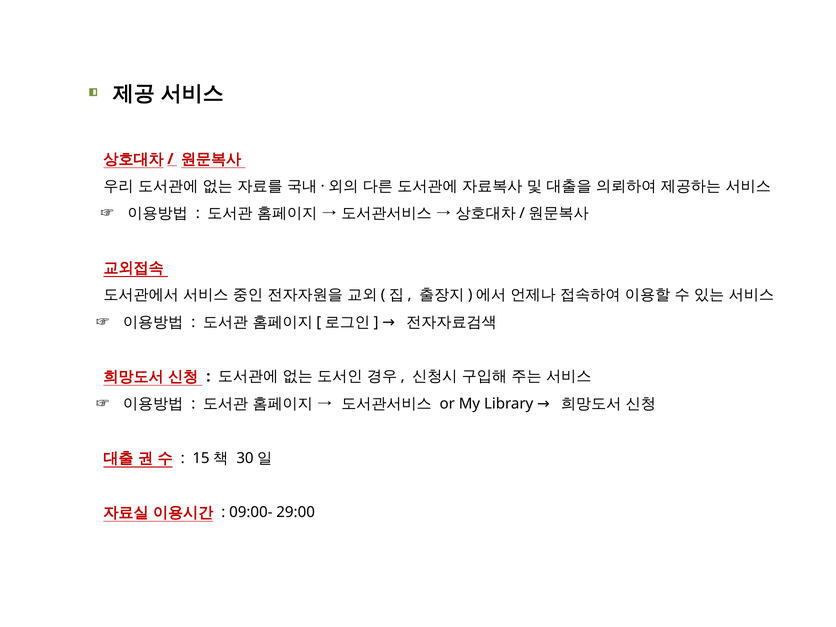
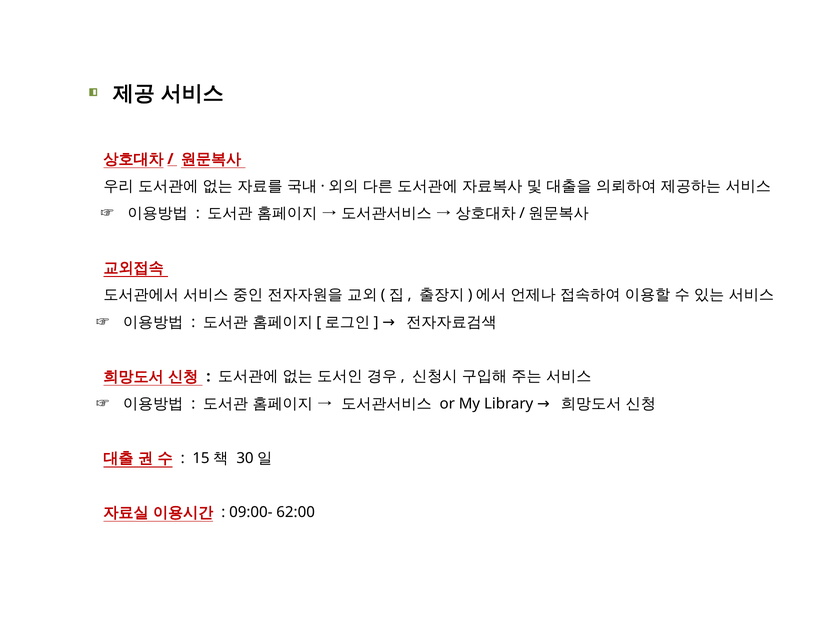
29:00: 29:00 -> 62:00 (296, 512)
